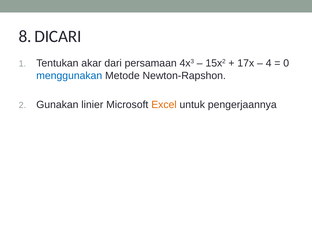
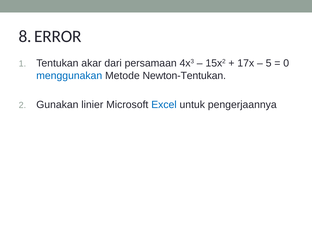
DICARI: DICARI -> ERROR (58, 36)
4: 4 -> 5 (269, 63)
Newton-Rapshon: Newton-Rapshon -> Newton-Tentukan (184, 76)
Excel colour: orange -> blue (164, 105)
